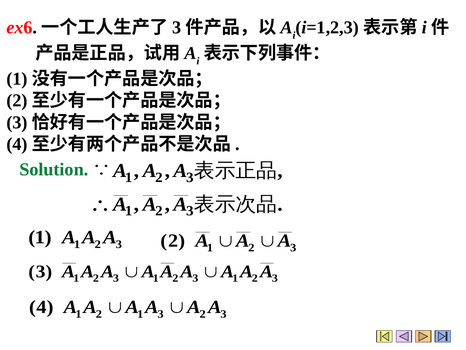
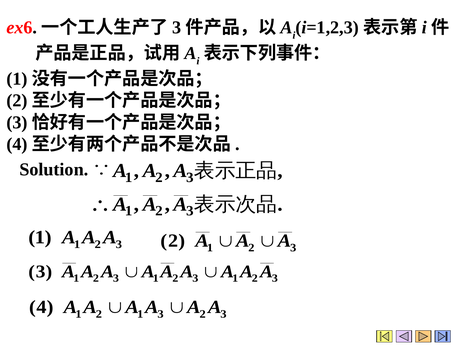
Solution colour: green -> black (54, 169)
